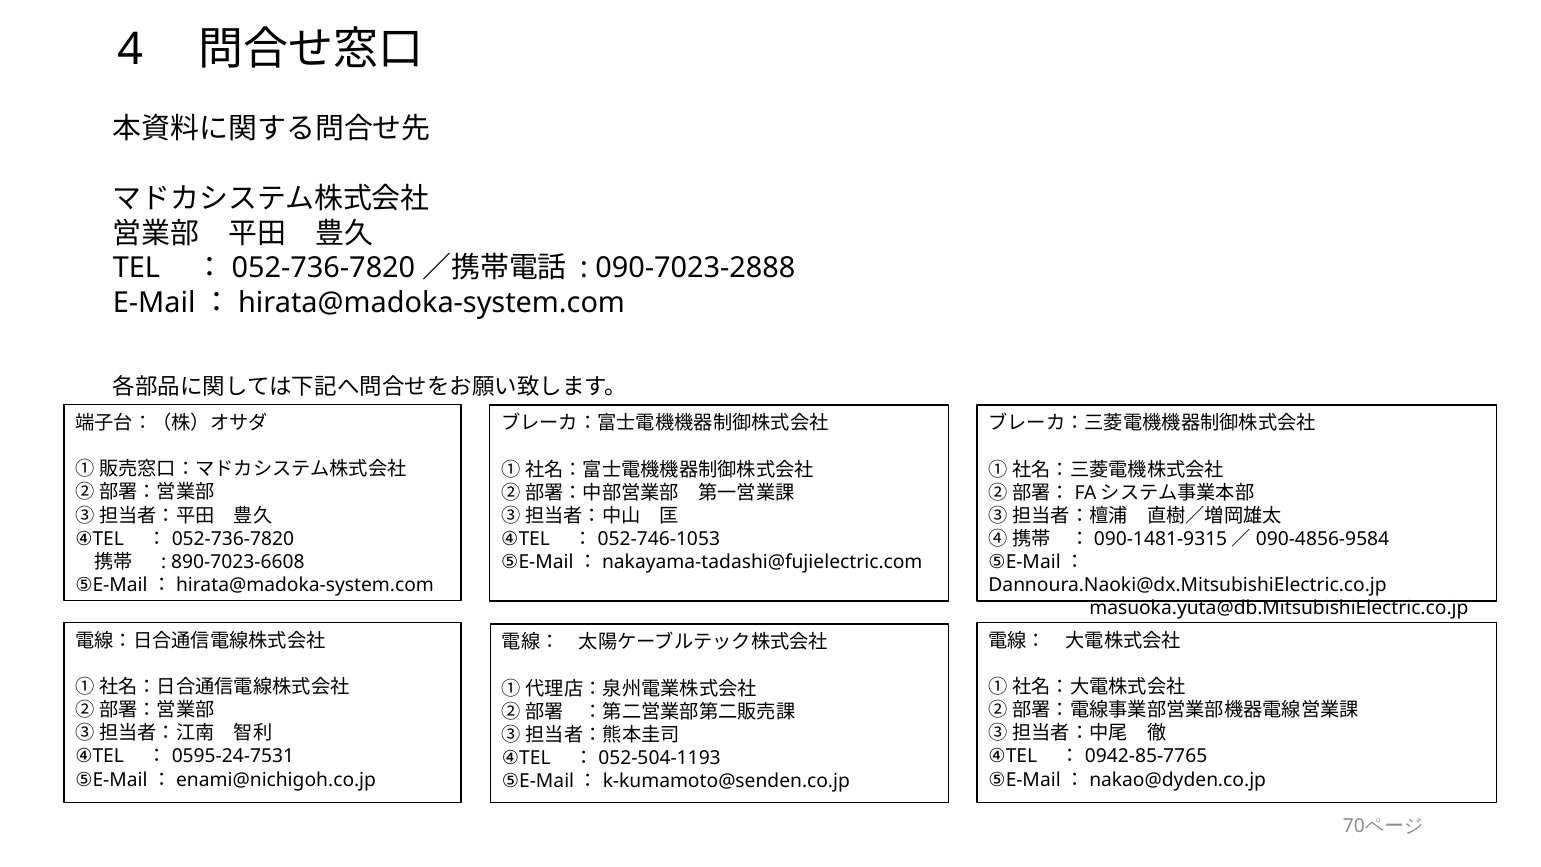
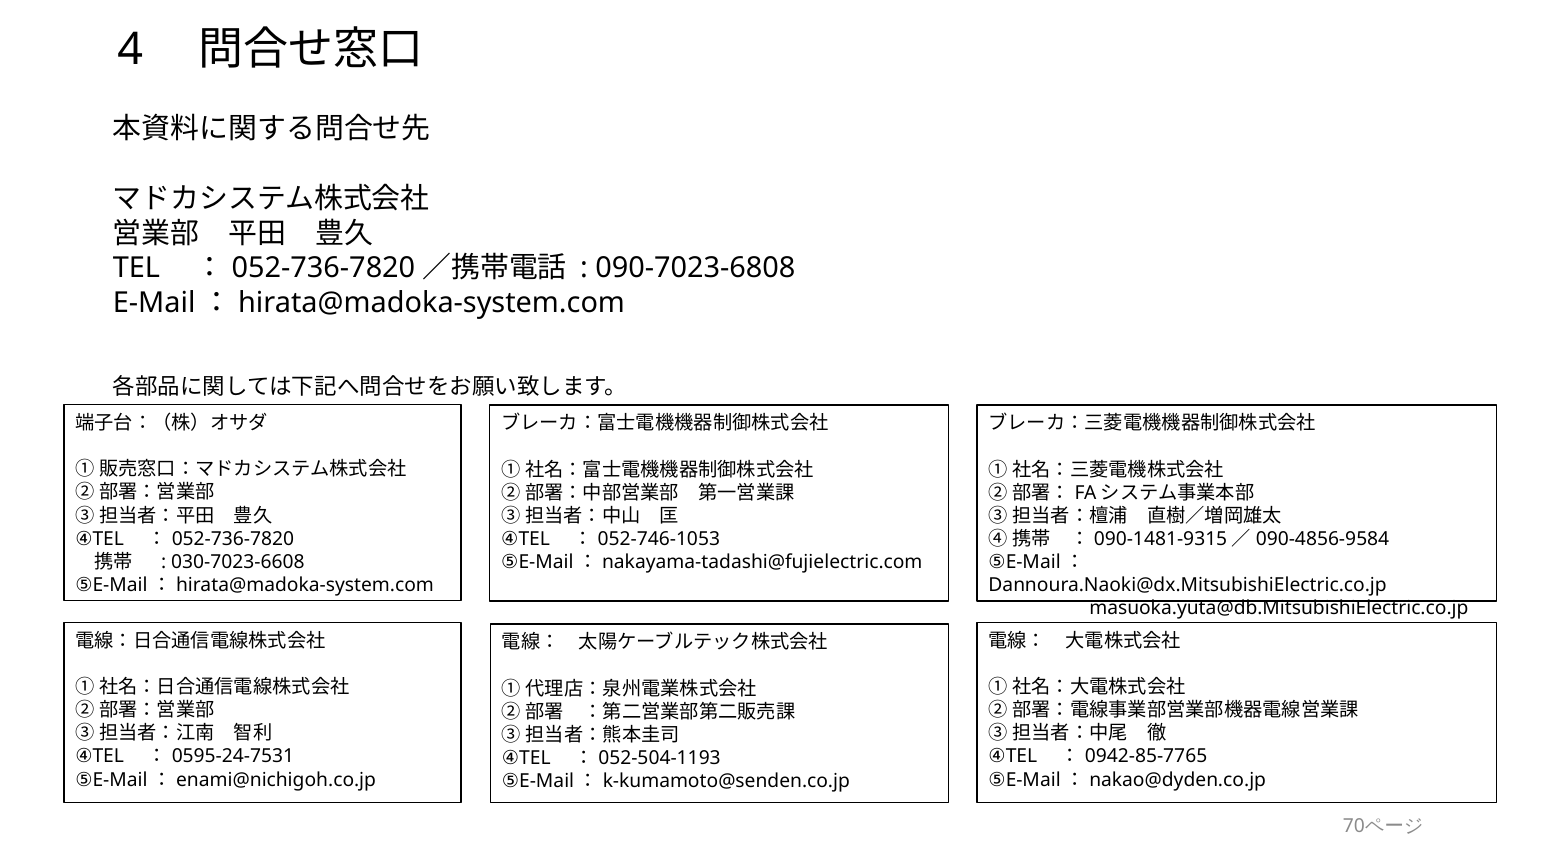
090-7023-2888: 090-7023-2888 -> 090-7023-6808 (695, 268)
890-7023-6608: 890-7023-6608 -> 030-7023-6608 (238, 562)
